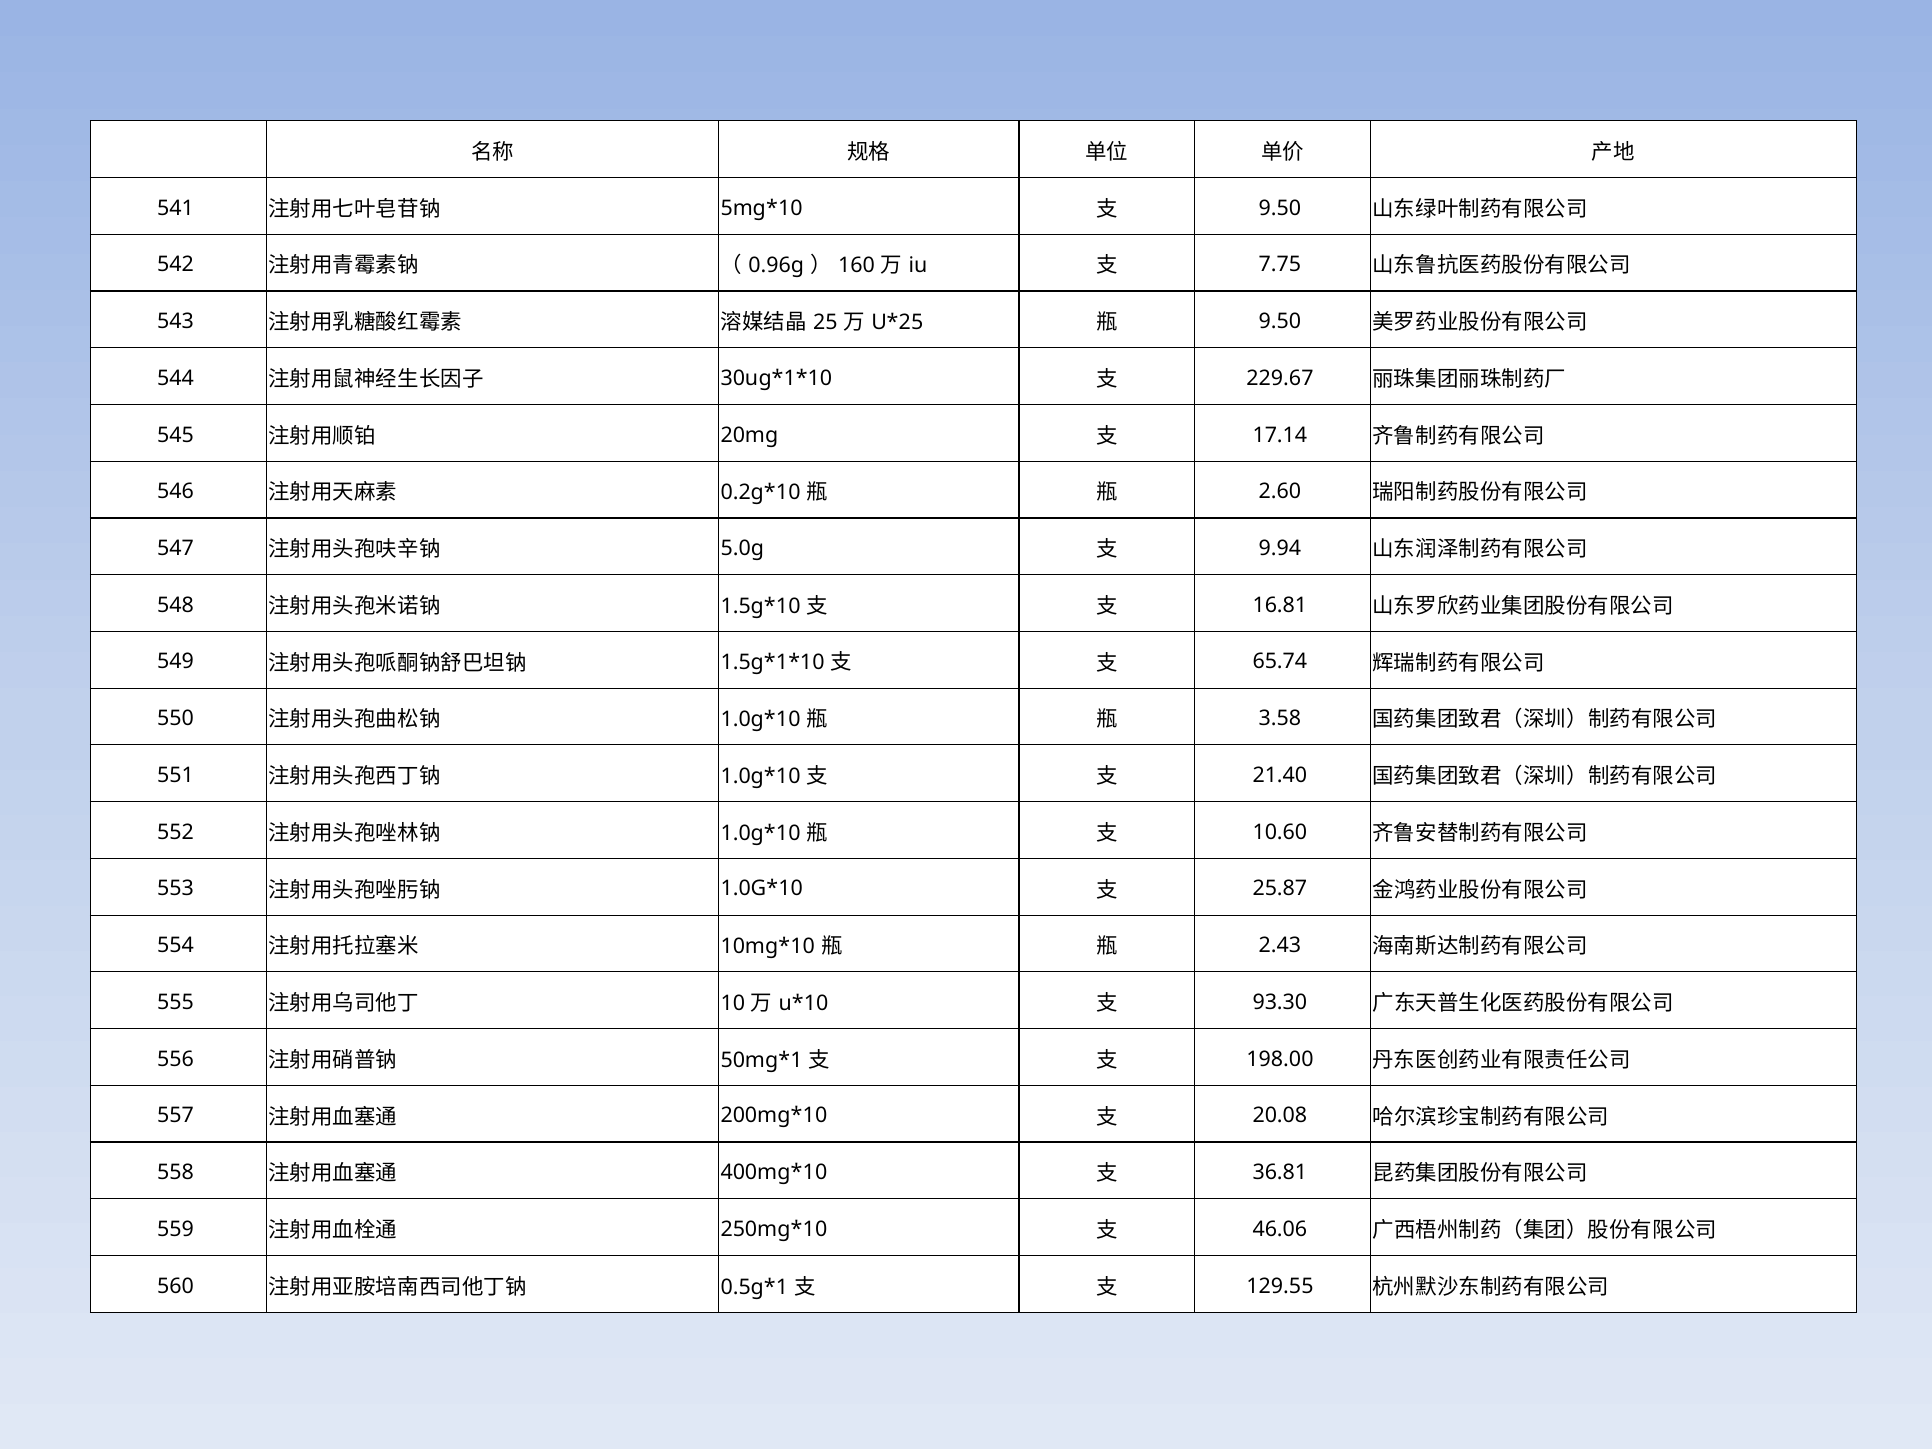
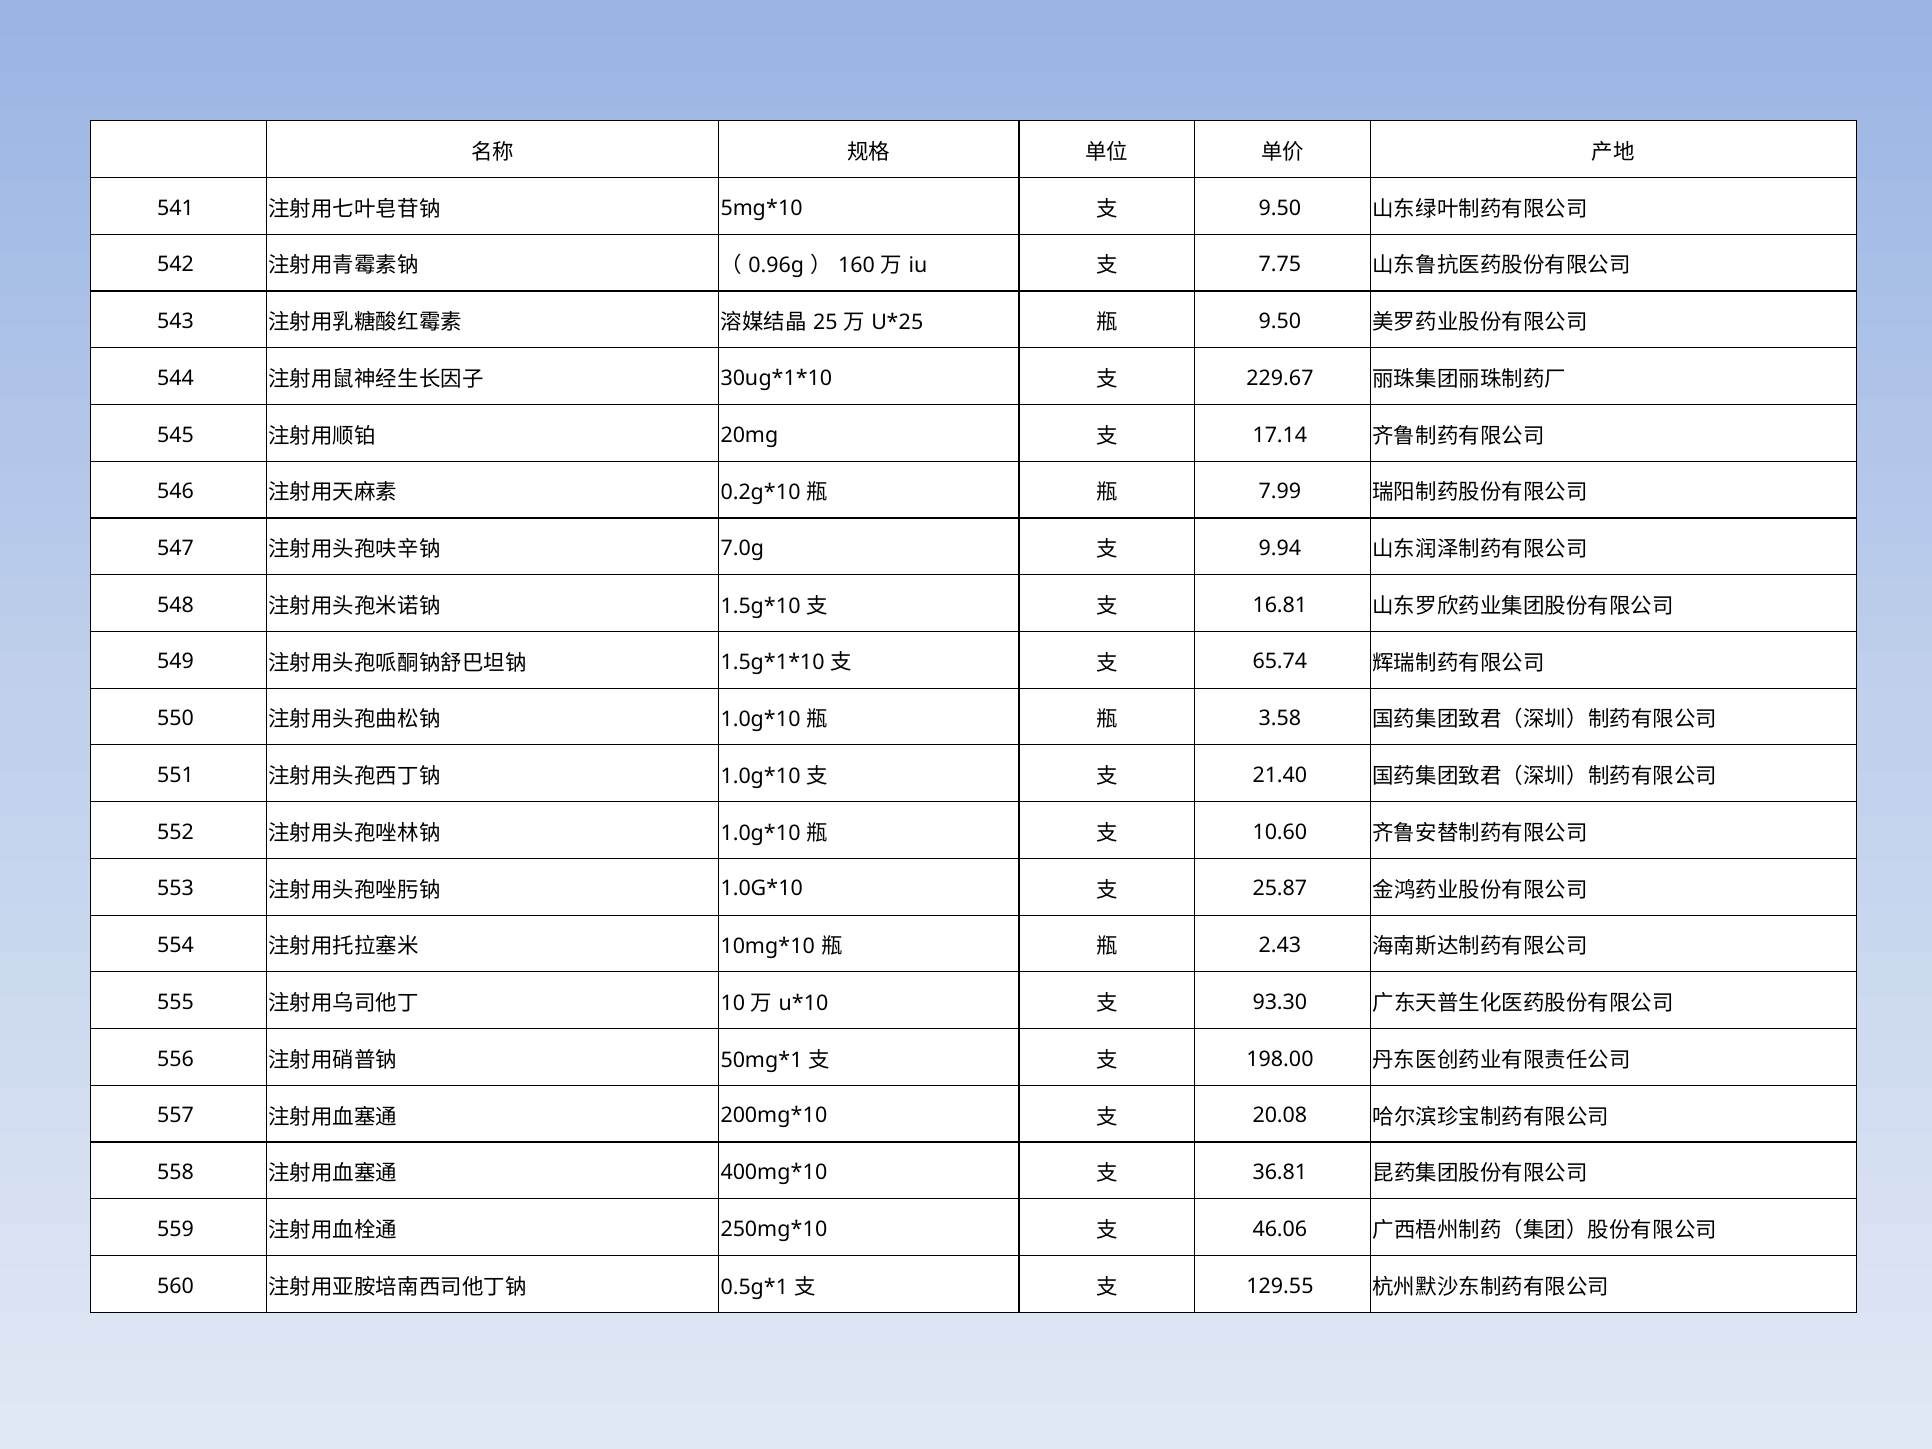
2.60: 2.60 -> 7.99 (1280, 492)
5.0g: 5.0g -> 7.0g (742, 548)
